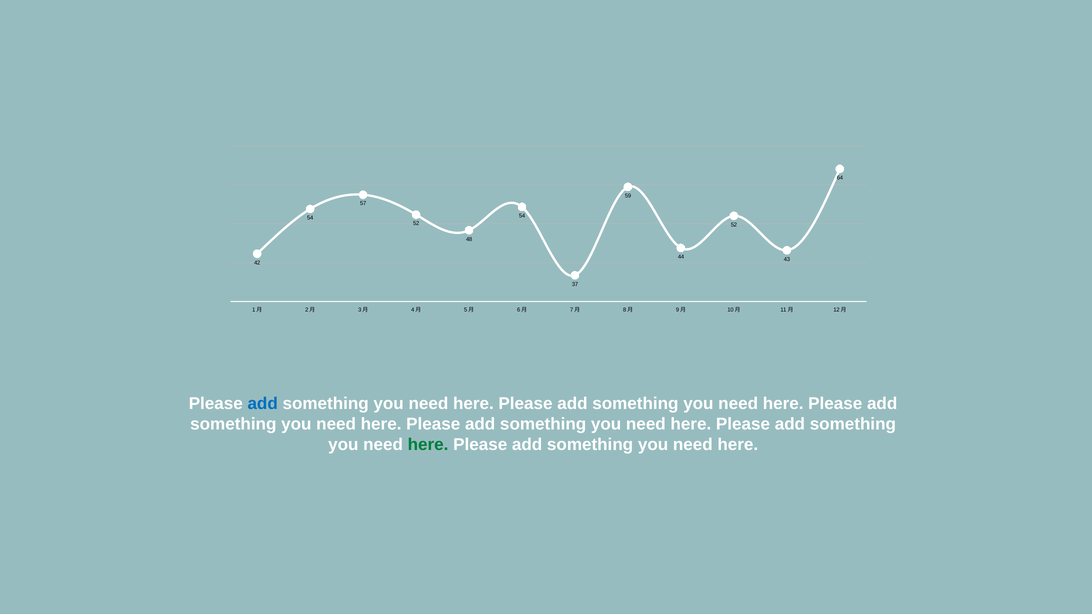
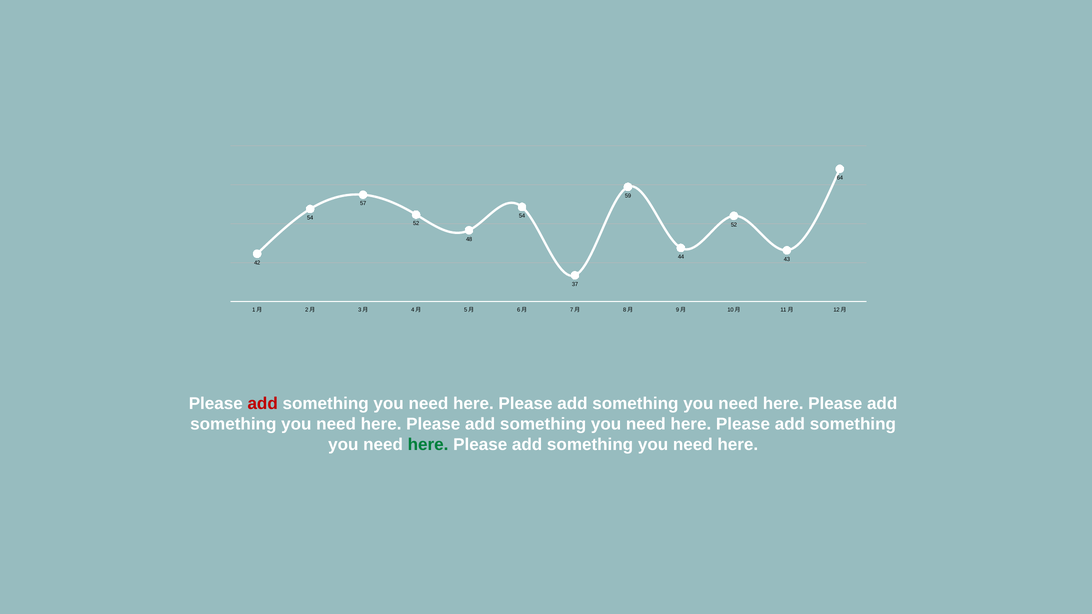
add colour: blue -> red (263, 404)
